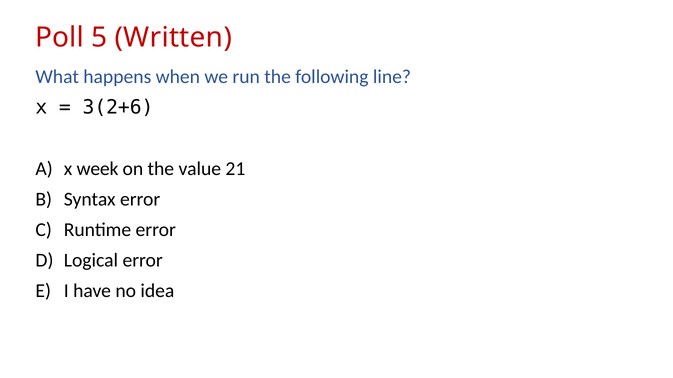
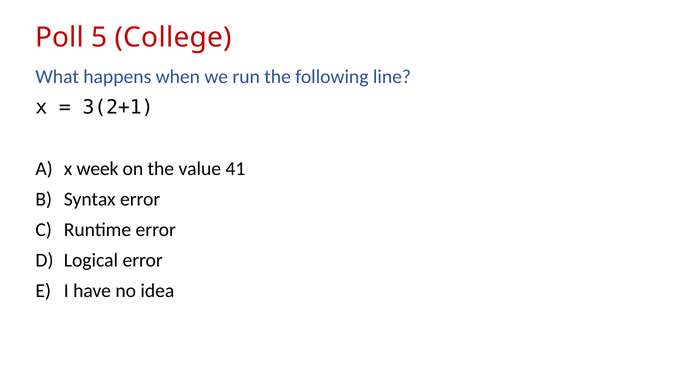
Written: Written -> College (173, 38)
3(2+6: 3(2+6 -> 3(2+1 (118, 108)
21: 21 -> 41 (235, 169)
